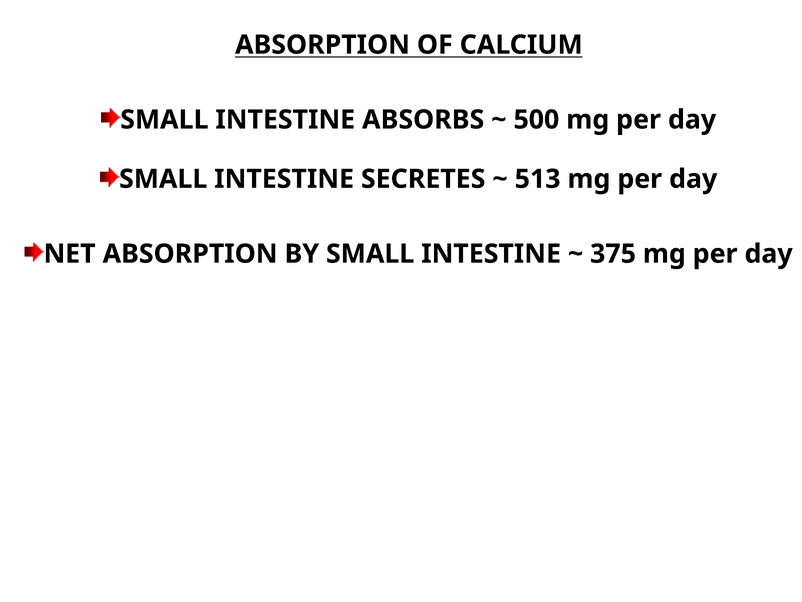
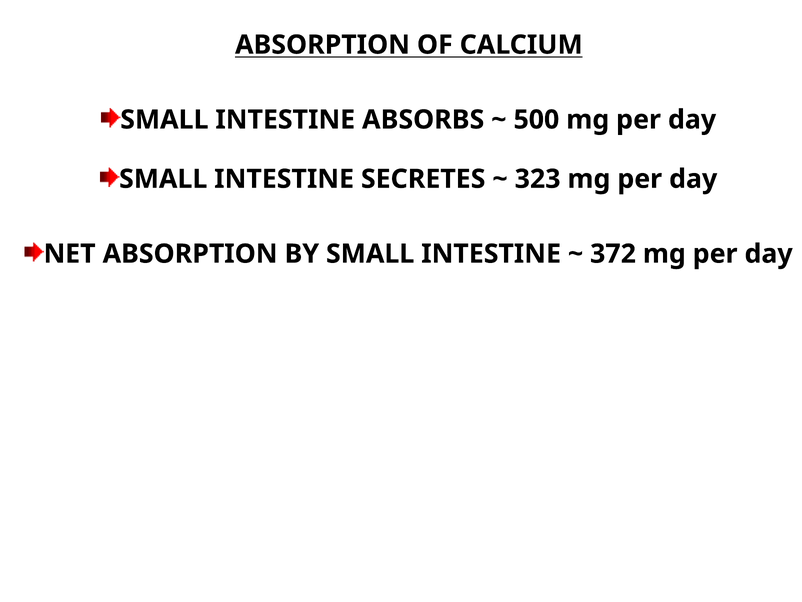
513: 513 -> 323 (538, 179)
375: 375 -> 372 (613, 254)
